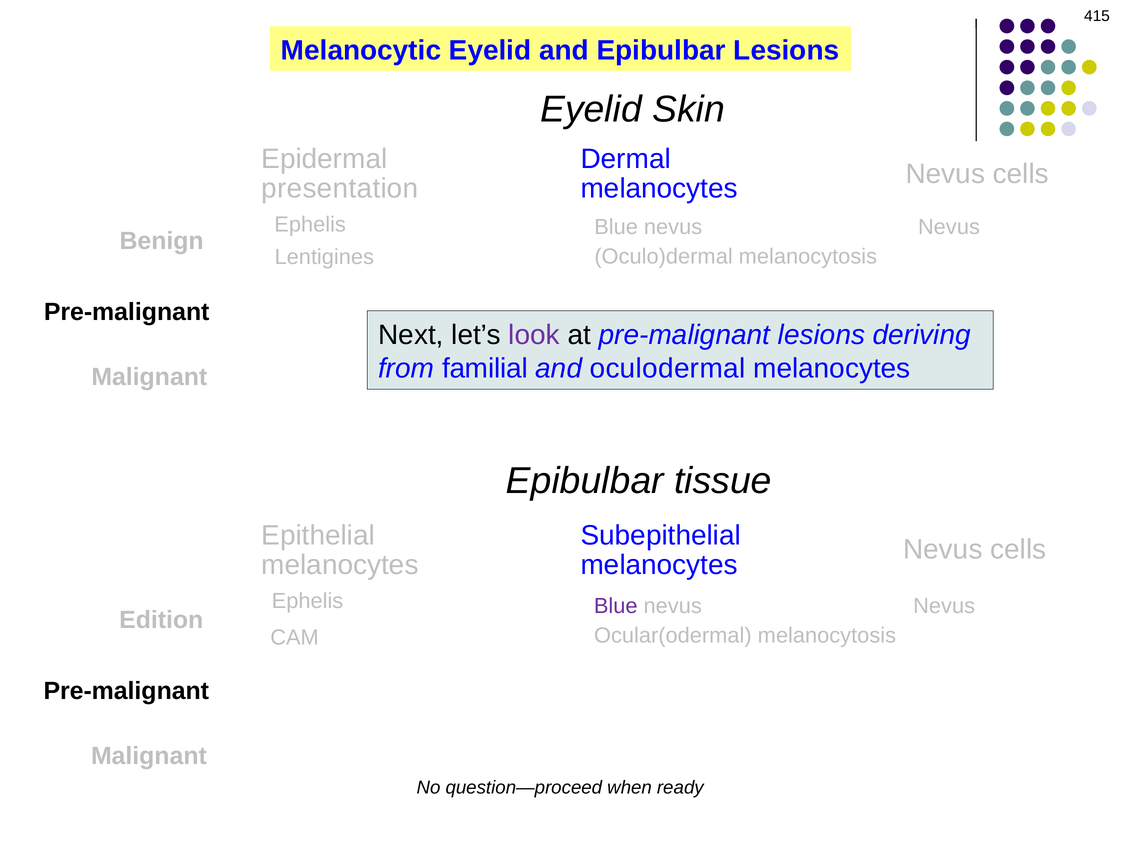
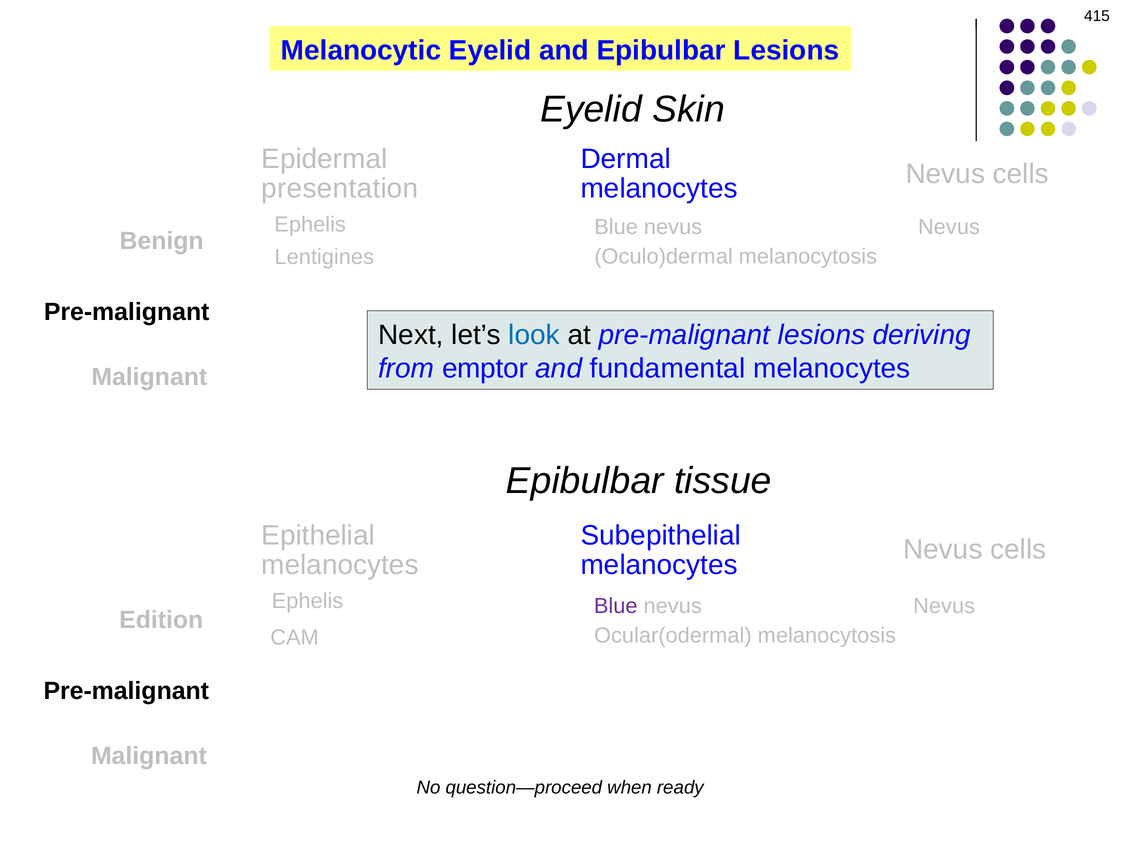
look colour: purple -> blue (534, 335)
familial: familial -> emptor (485, 369)
oculodermal: oculodermal -> fundamental (668, 369)
